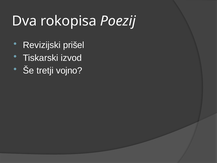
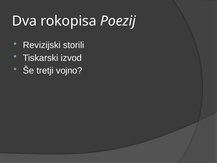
prišel: prišel -> storili (74, 45)
